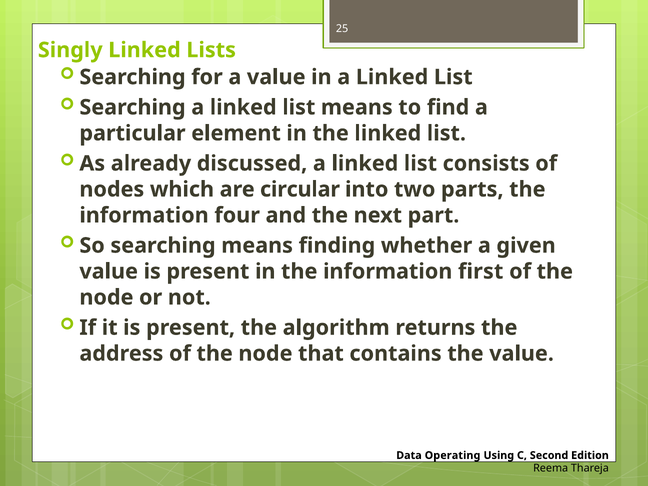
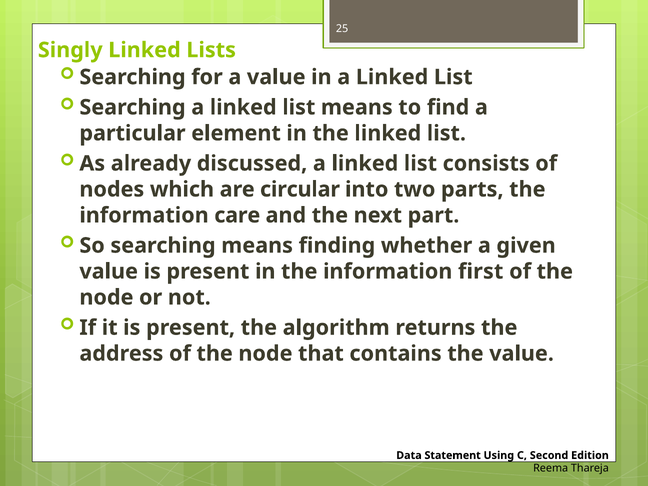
four: four -> care (237, 215)
Operating: Operating -> Statement (453, 455)
